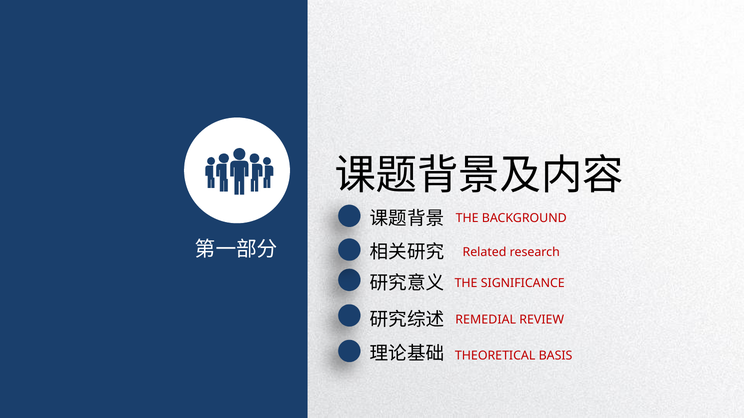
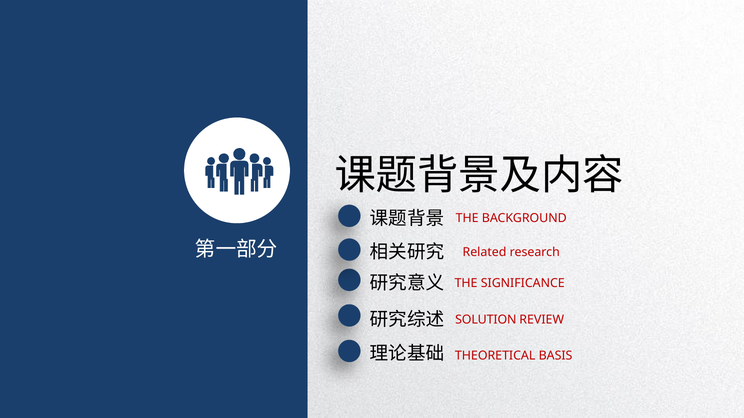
REMEDIAL: REMEDIAL -> SOLUTION (486, 320)
